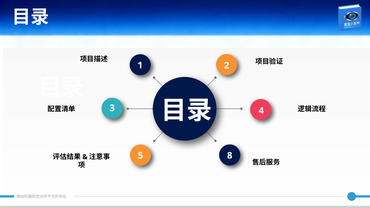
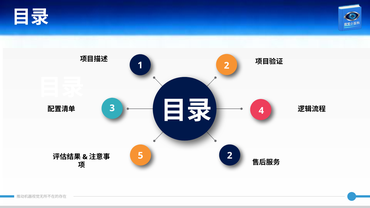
5 8: 8 -> 2 (230, 156)
